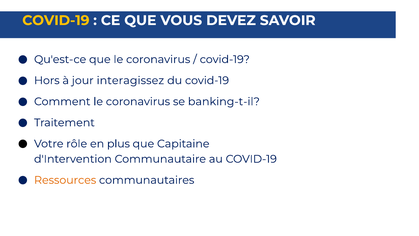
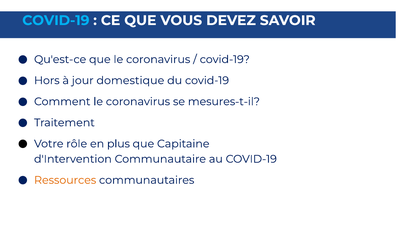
COVID-19 colour: yellow -> light blue (56, 20)
interagissez: interagissez -> domestique (130, 80)
banking-t-il: banking-t-il -> mesures-t-il (224, 101)
